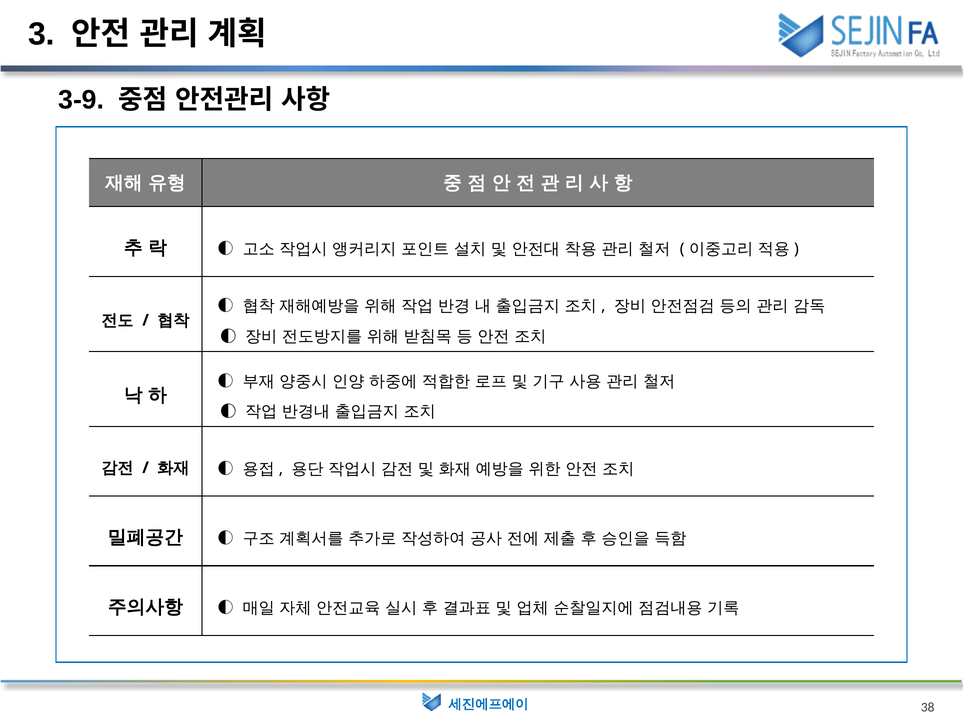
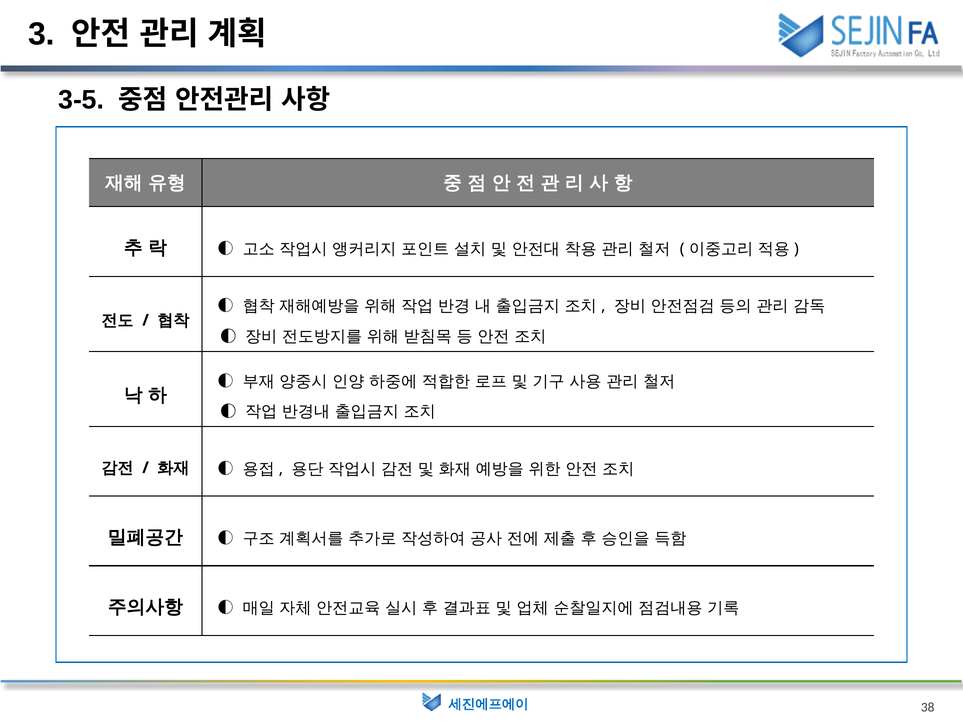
3-9: 3-9 -> 3-5 (81, 100)
